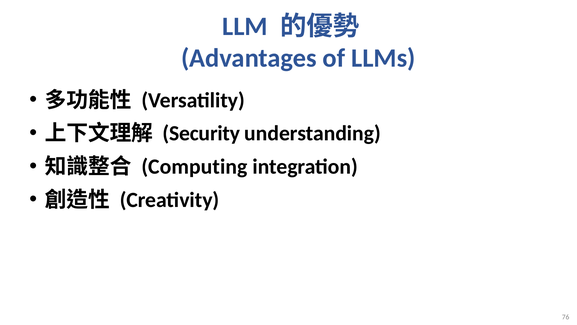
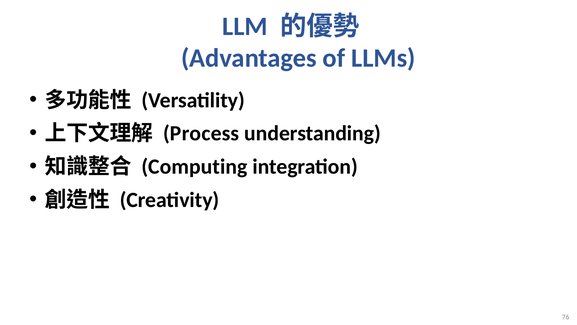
Security: Security -> Process (201, 133)
